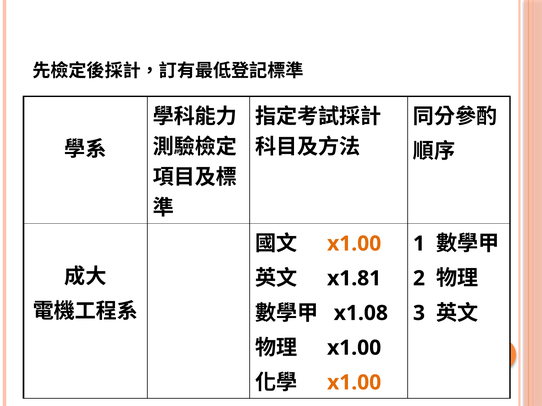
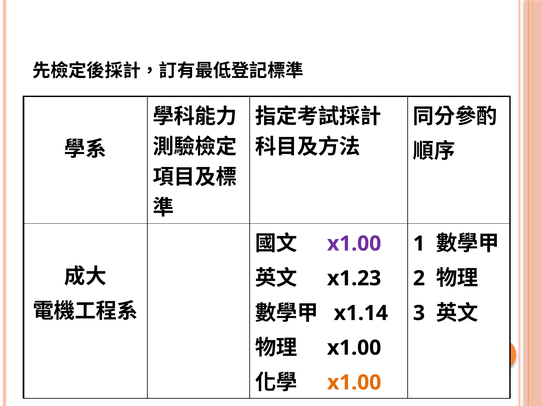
x1.00 colour: orange -> purple (354, 244)
x1.81: x1.81 -> x1.23 (354, 279)
x1.08: x1.08 -> x1.14 (361, 313)
